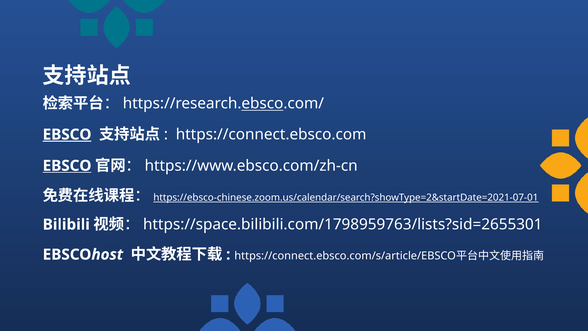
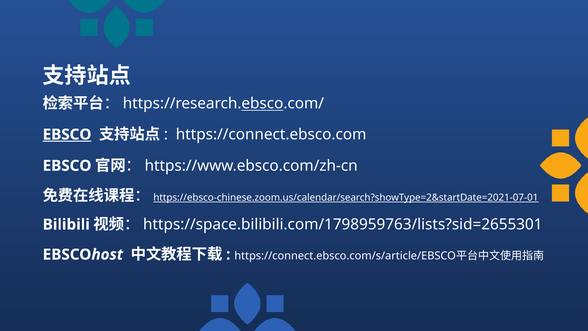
EBSCO underline: present -> none (67, 166)
